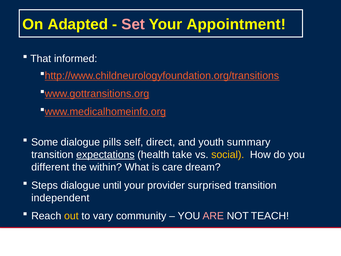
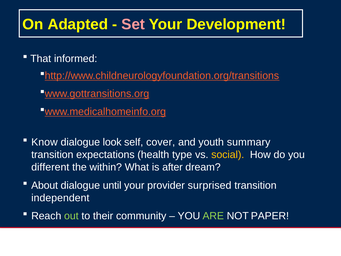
Appointment: Appointment -> Development (236, 24)
Some: Some -> Know (44, 142)
pills: pills -> look (112, 142)
direct: direct -> cover (161, 142)
expectations underline: present -> none (105, 154)
take: take -> type (182, 154)
care: care -> after (172, 167)
Steps: Steps -> About (45, 185)
out colour: yellow -> light green (71, 216)
vary: vary -> their (103, 216)
ARE colour: pink -> light green (213, 216)
TEACH: TEACH -> PAPER (270, 216)
